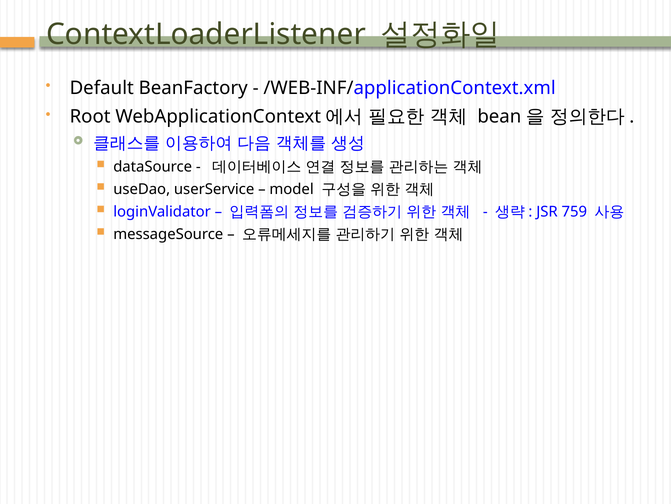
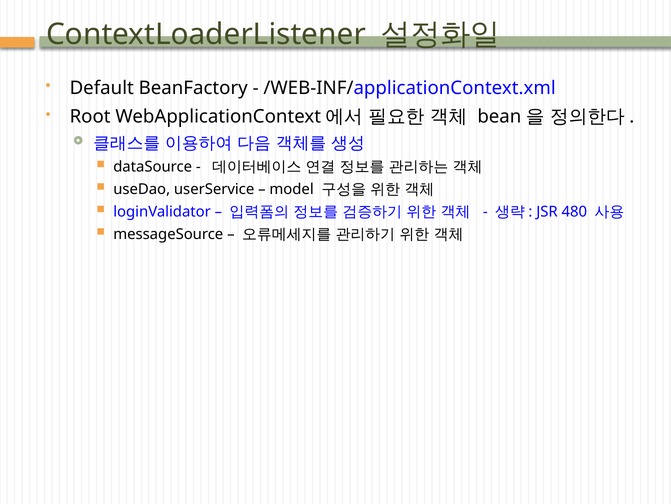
759: 759 -> 480 (574, 211)
